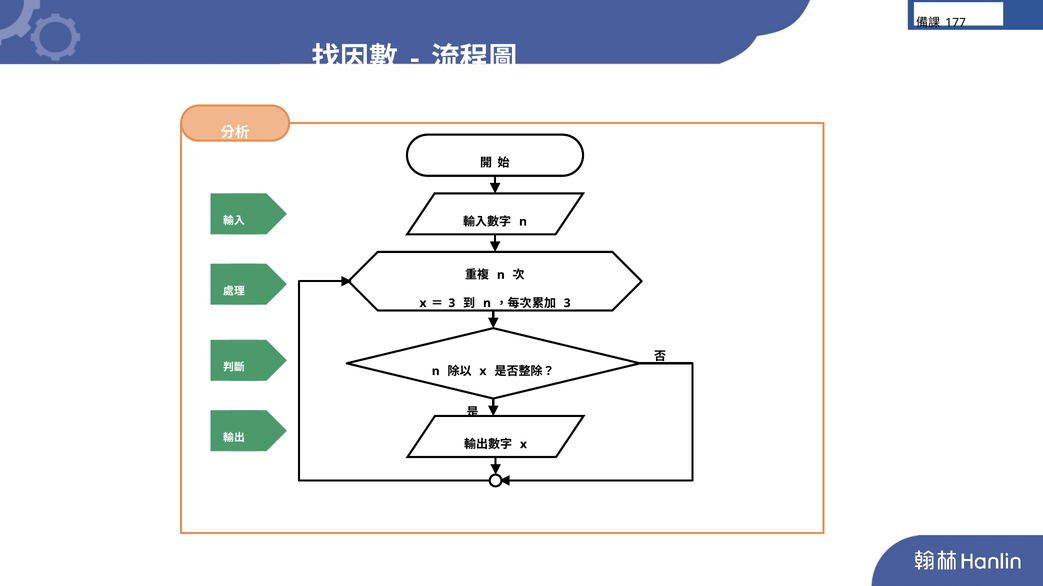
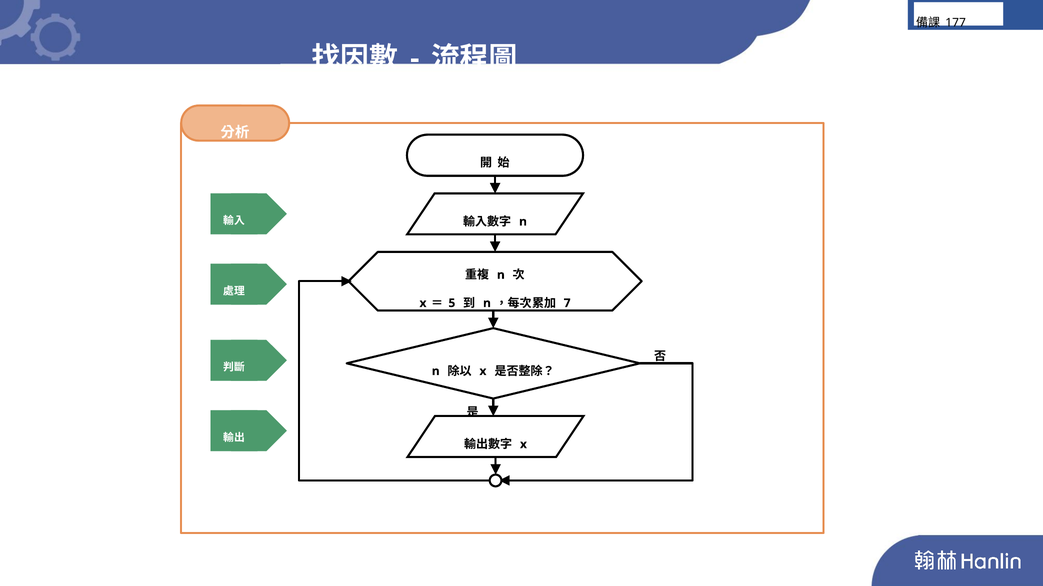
3: 3 -> 5 (452, 303)
3: 3 -> 7 (567, 303)
